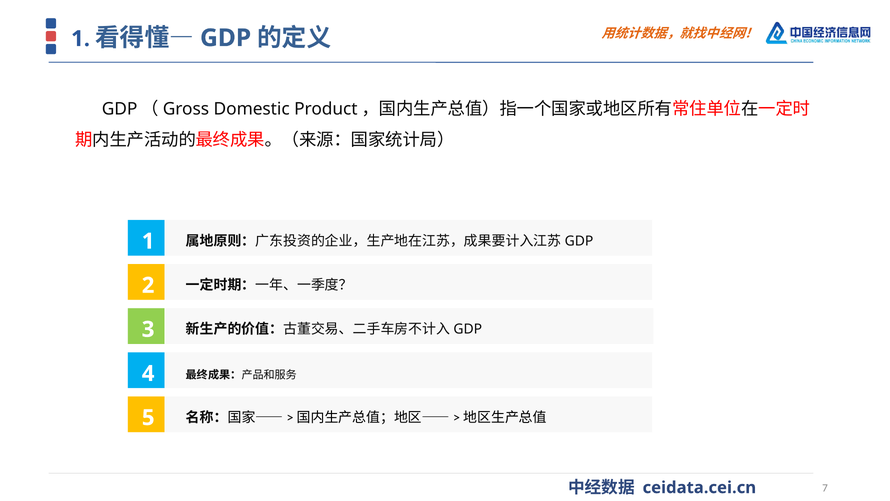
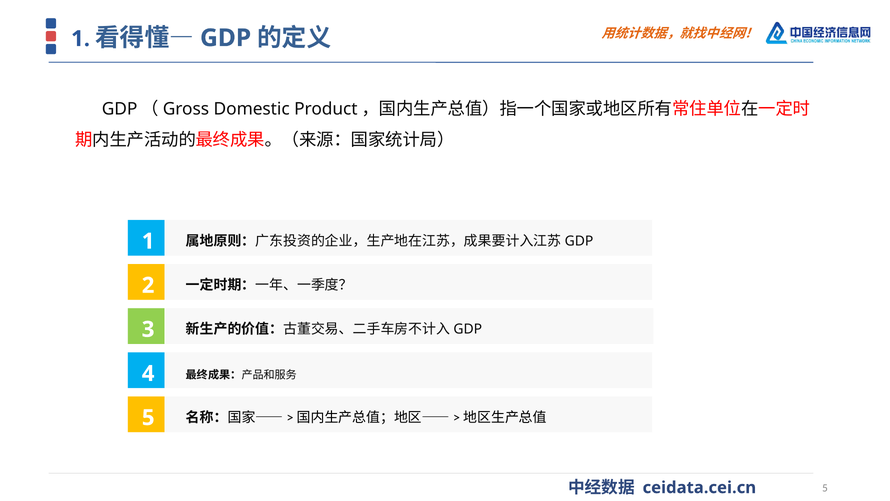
7: 7 -> 5 (825, 488)
